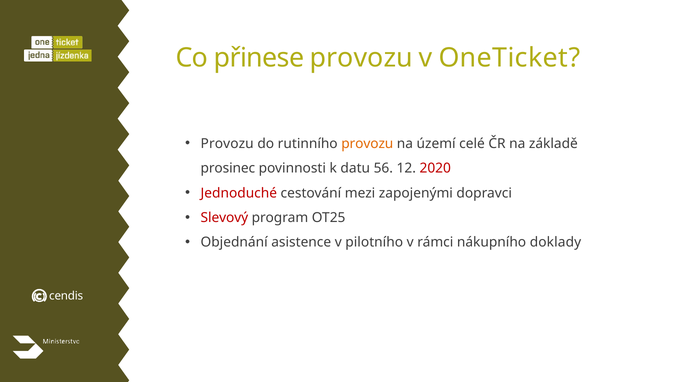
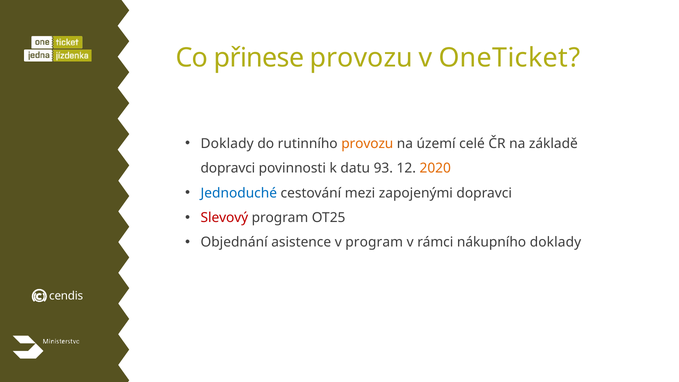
Provozu: Provozu -> Doklady (227, 144)
prosinec: prosinec -> dopravci (228, 168)
56: 56 -> 93 (383, 168)
2020 colour: red -> orange (435, 168)
Jednoduché colour: red -> blue (239, 193)
v pilotního: pilotního -> program (374, 242)
